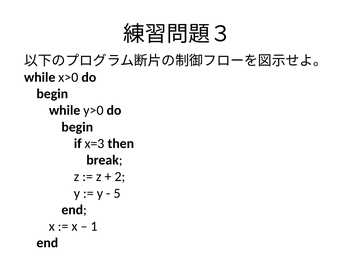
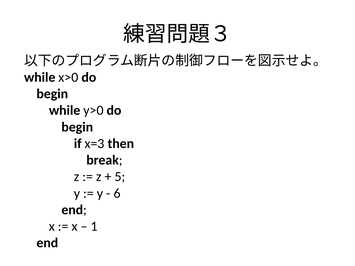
2: 2 -> 5 (120, 177)
5: 5 -> 6 (117, 193)
